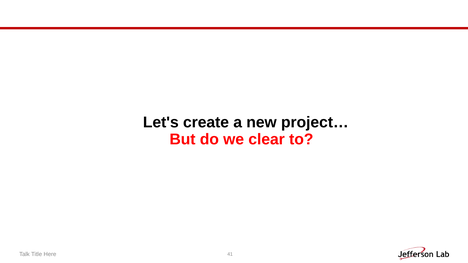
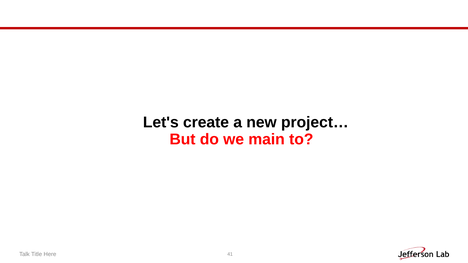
clear: clear -> main (267, 139)
